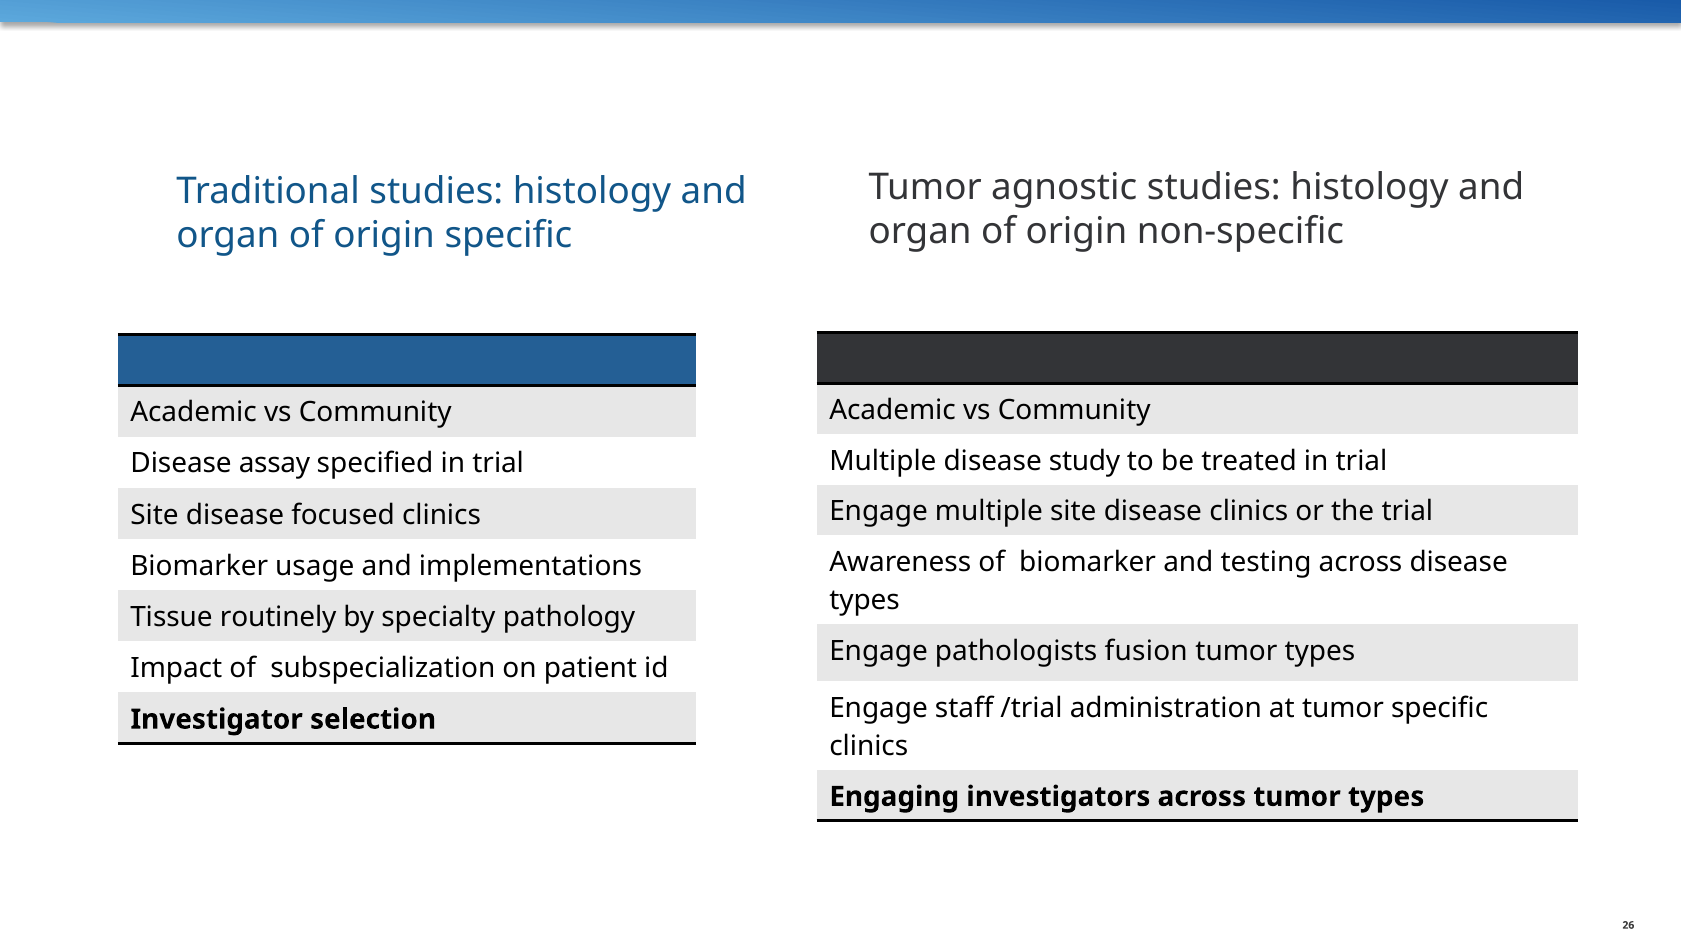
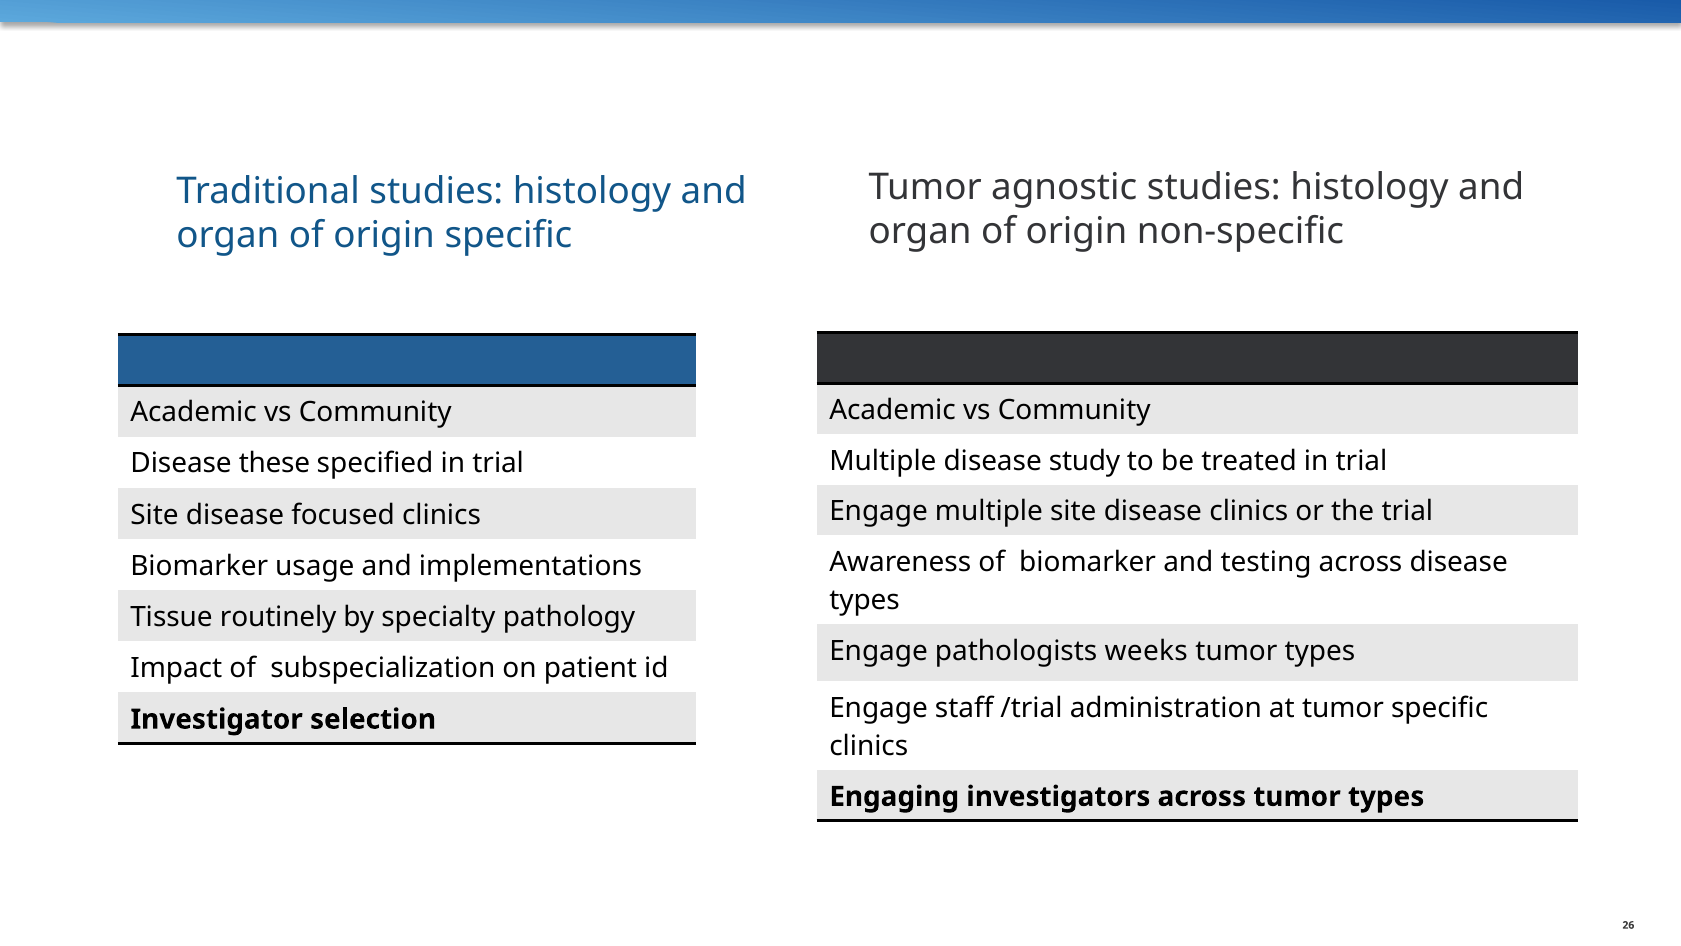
assay: assay -> these (274, 463)
fusion: fusion -> weeks (1146, 651)
